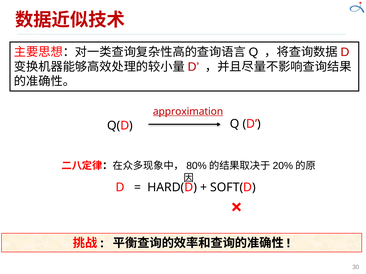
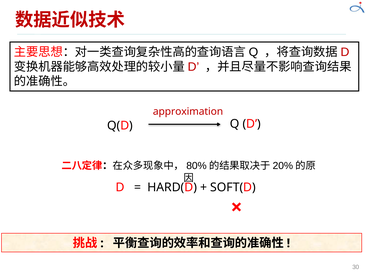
approximation underline: present -> none (188, 112)
